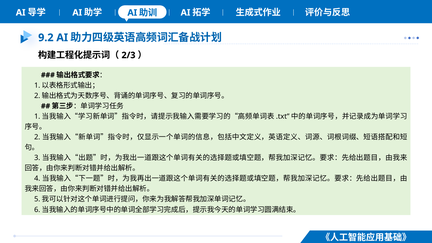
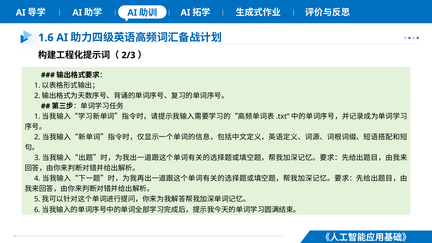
9.2: 9.2 -> 1.6 (46, 38)
